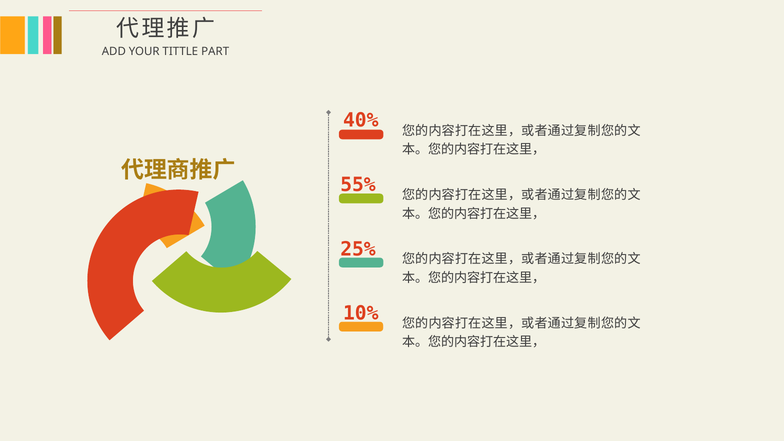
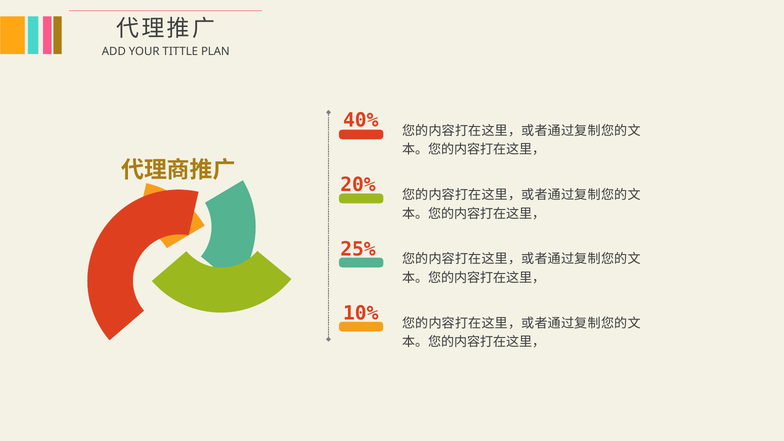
PART: PART -> PLAN (215, 51)
55%: 55% -> 20% (358, 185)
